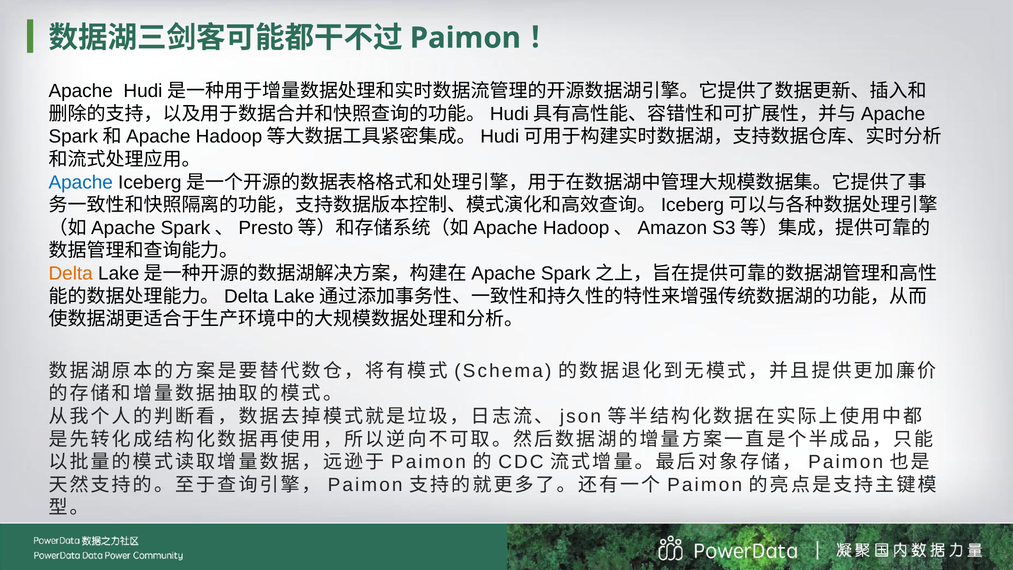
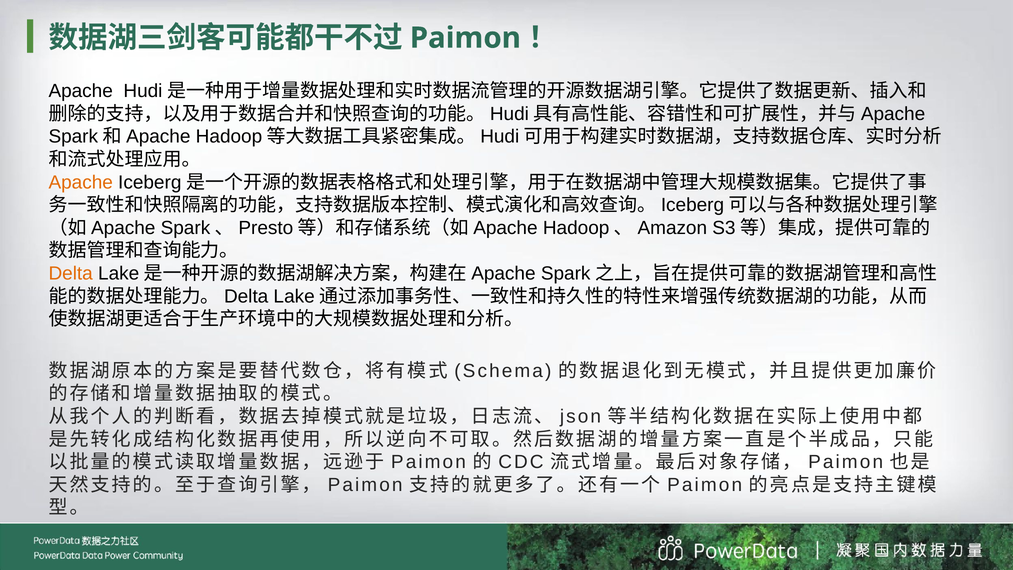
Apache colour: blue -> orange (81, 182)
